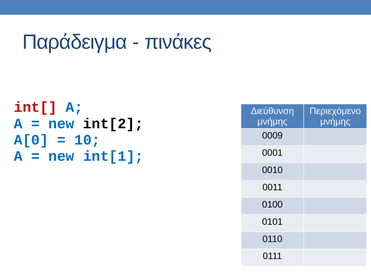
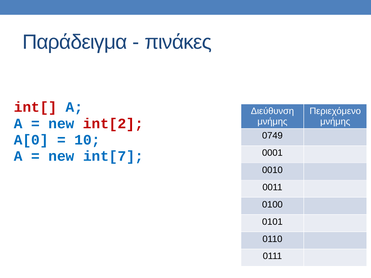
int[2 colour: black -> red (113, 124)
0009: 0009 -> 0749 (272, 136)
int[1: int[1 -> int[7 (113, 156)
